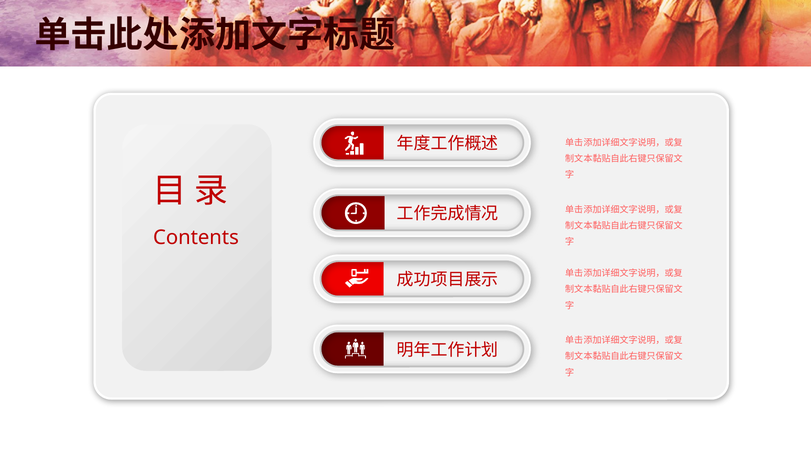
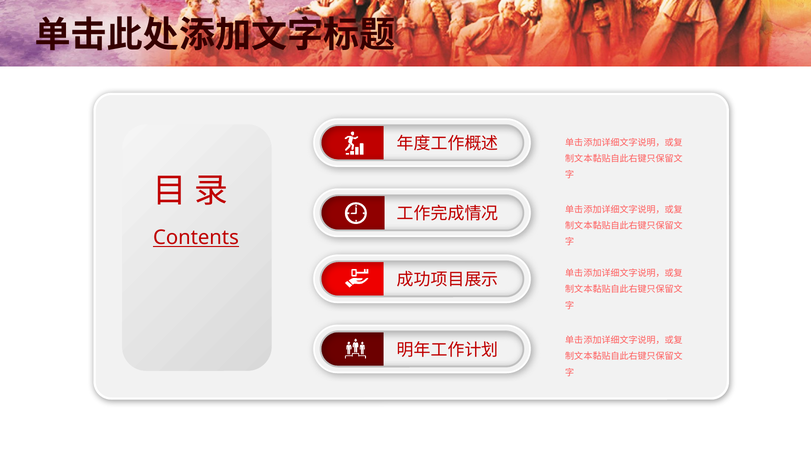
Contents underline: none -> present (196, 238)
